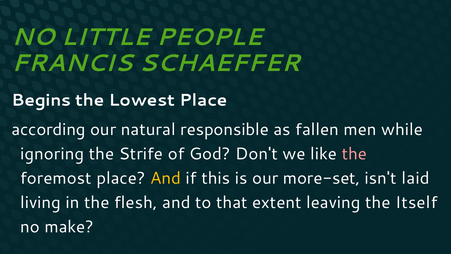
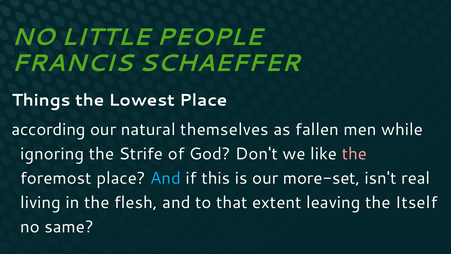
Begins: Begins -> Things (41, 100)
responsible: responsible -> themselves (224, 129)
And colour: yellow -> light blue (166, 178)
laid: laid -> real (416, 178)
make: make -> same (69, 227)
